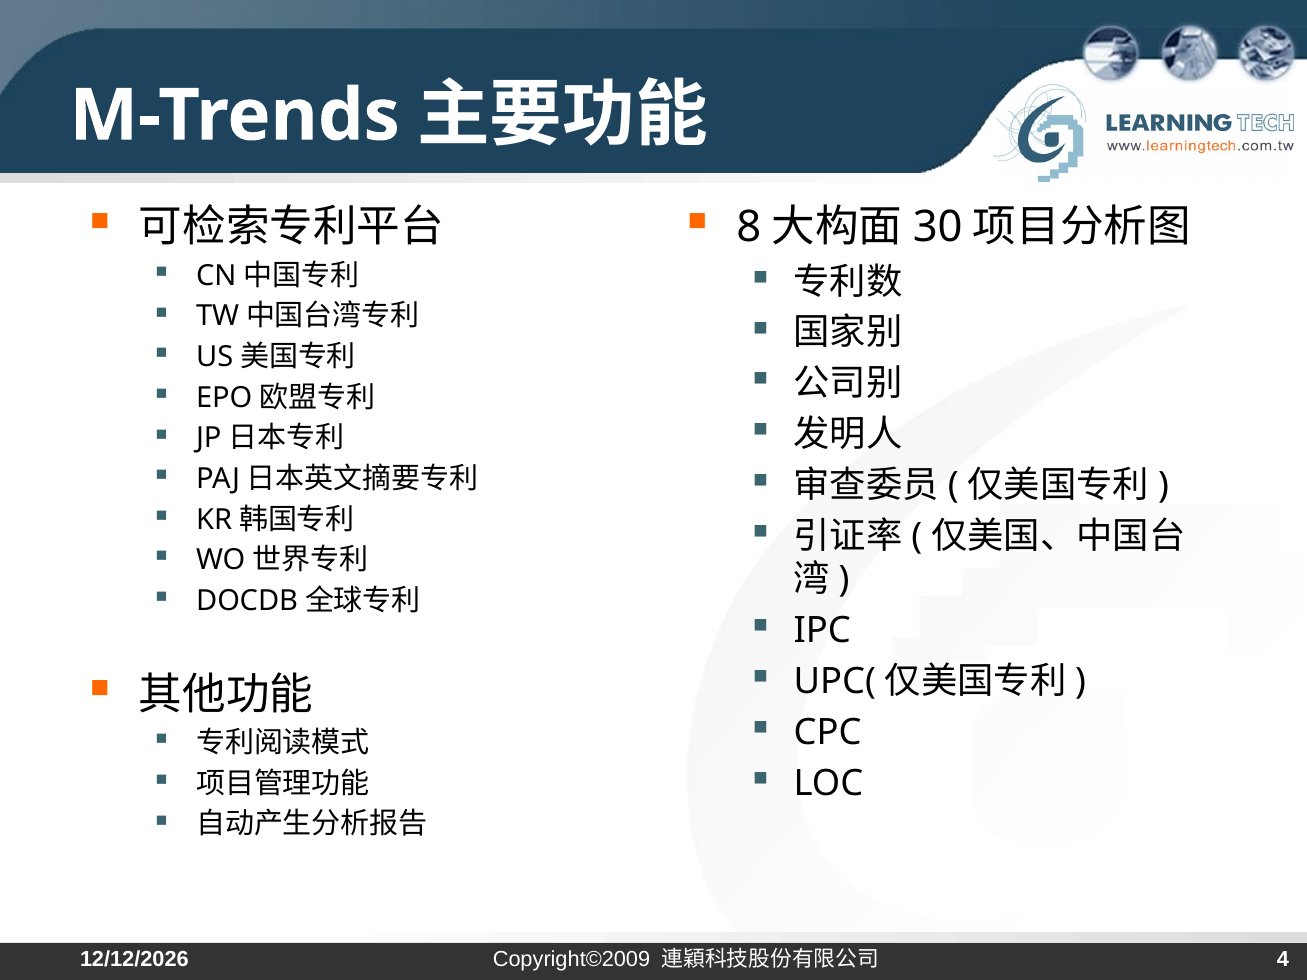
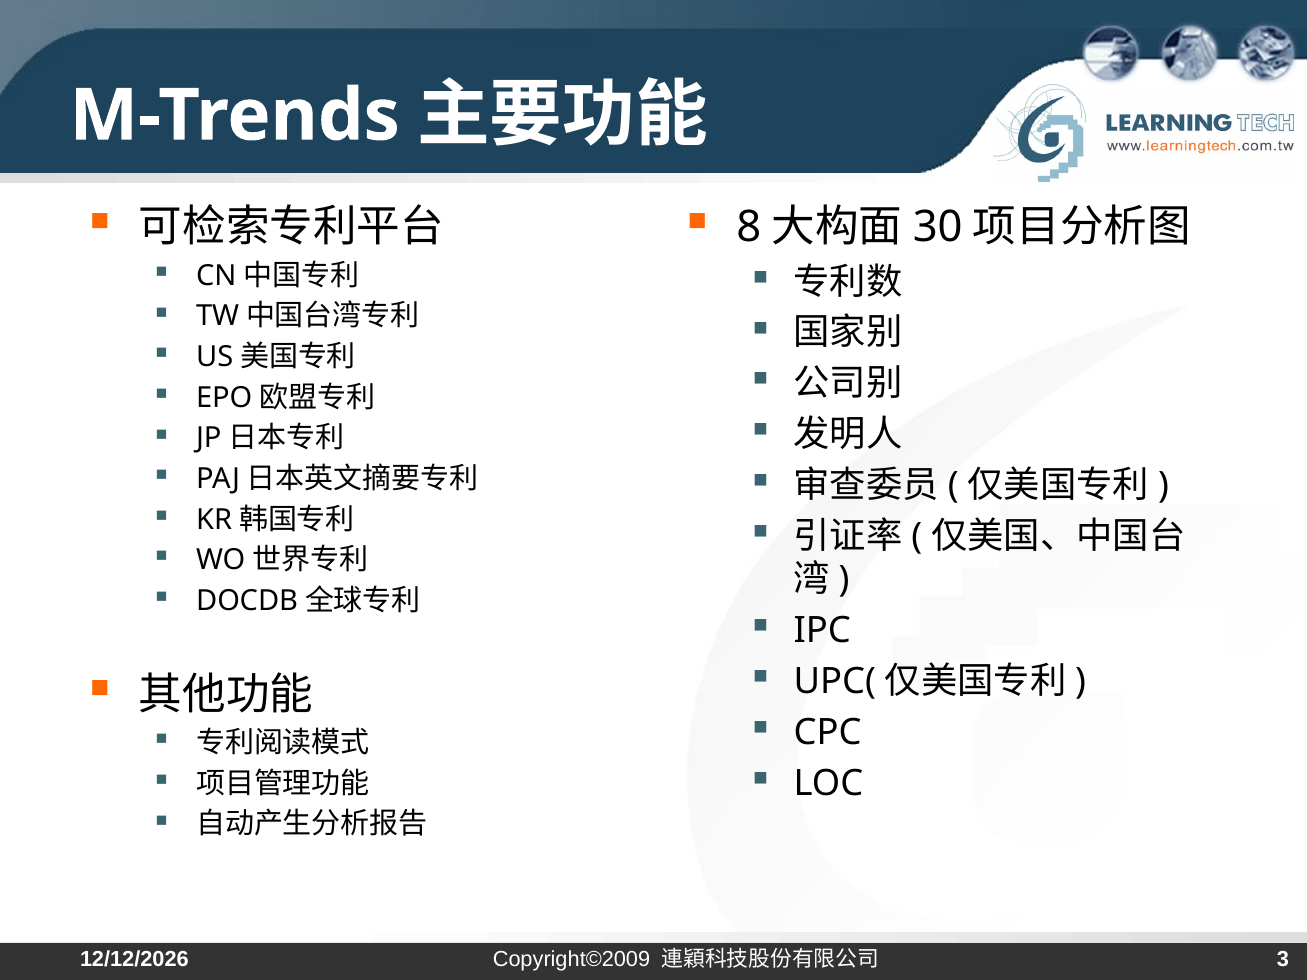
4: 4 -> 3 (1283, 960)
